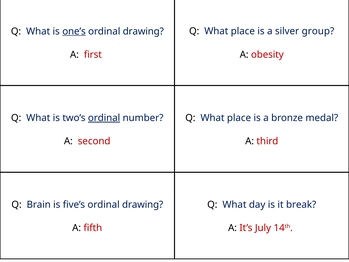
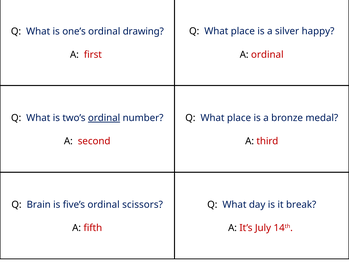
one’s underline: present -> none (74, 31)
group: group -> happy (318, 31)
A obesity: obesity -> ordinal (267, 55)
five’s ordinal drawing: drawing -> scissors (143, 204)
